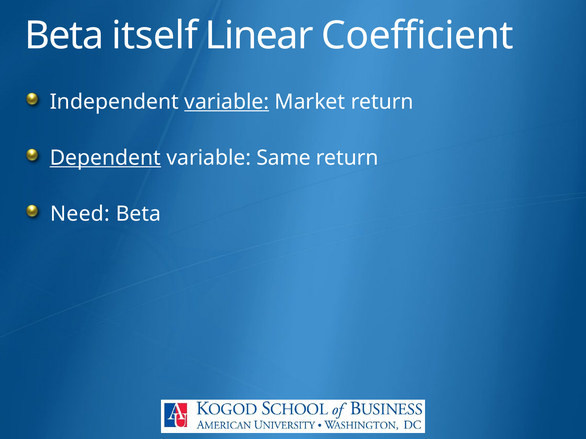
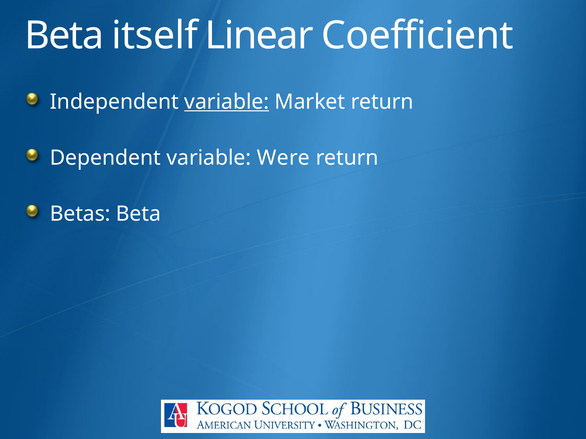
Dependent underline: present -> none (105, 158)
Same: Same -> Were (283, 158)
Need: Need -> Betas (80, 214)
